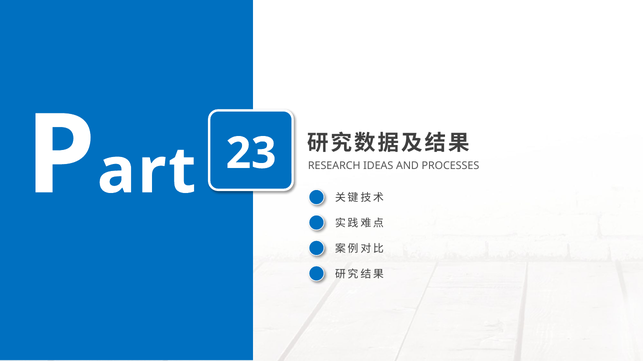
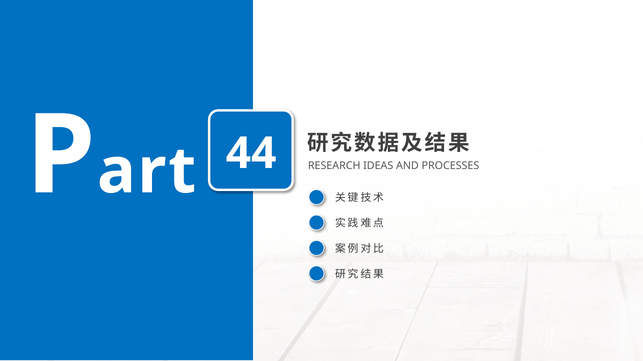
23: 23 -> 44 (251, 154)
